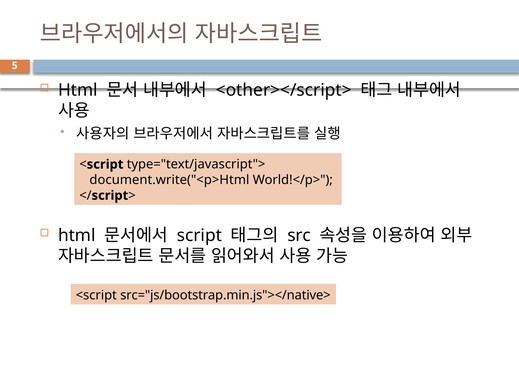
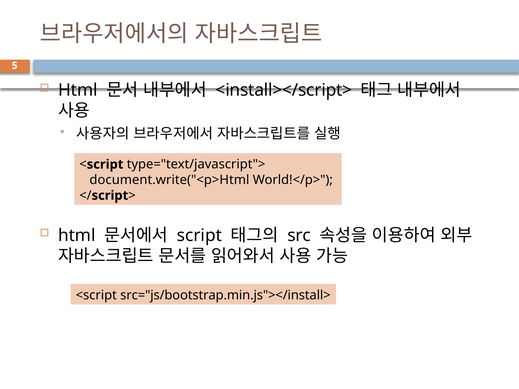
<other></script>: <other></script> -> <install></script> (284, 90)
src="js/bootstrap.min.js"></native>: src="js/bootstrap.min.js"></native> -> src="js/bootstrap.min.js"></install> (225, 295)
